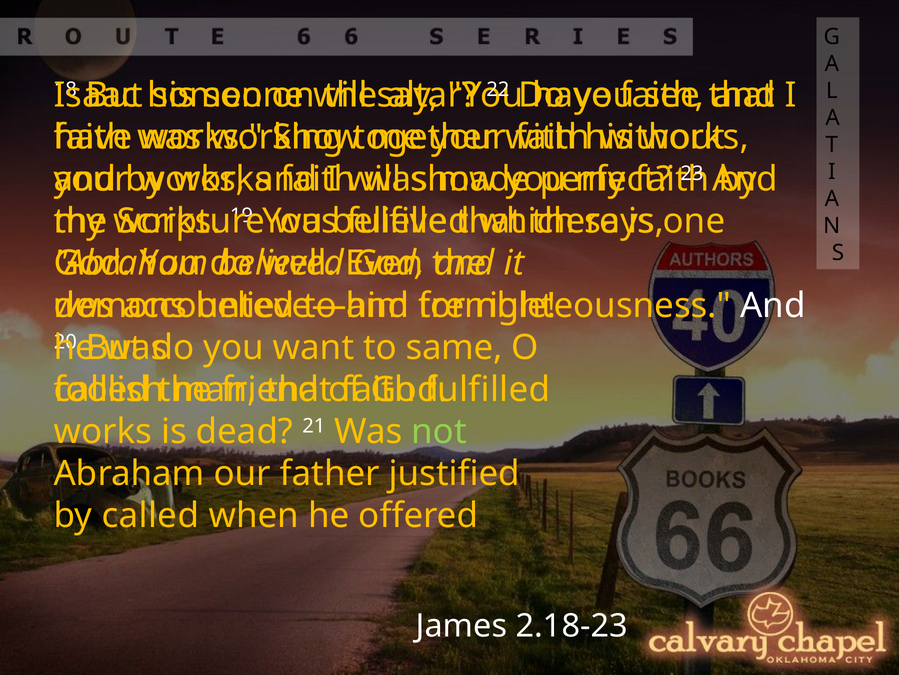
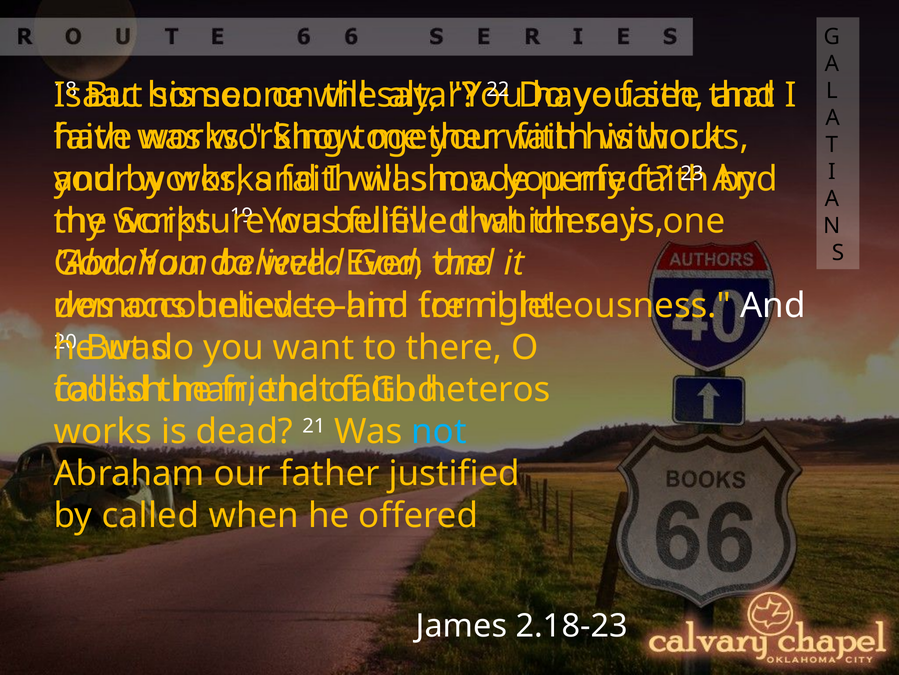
to same: same -> there (454, 347)
fulfilled: fulfilled -> heteros (488, 389)
not colour: light green -> light blue (439, 431)
